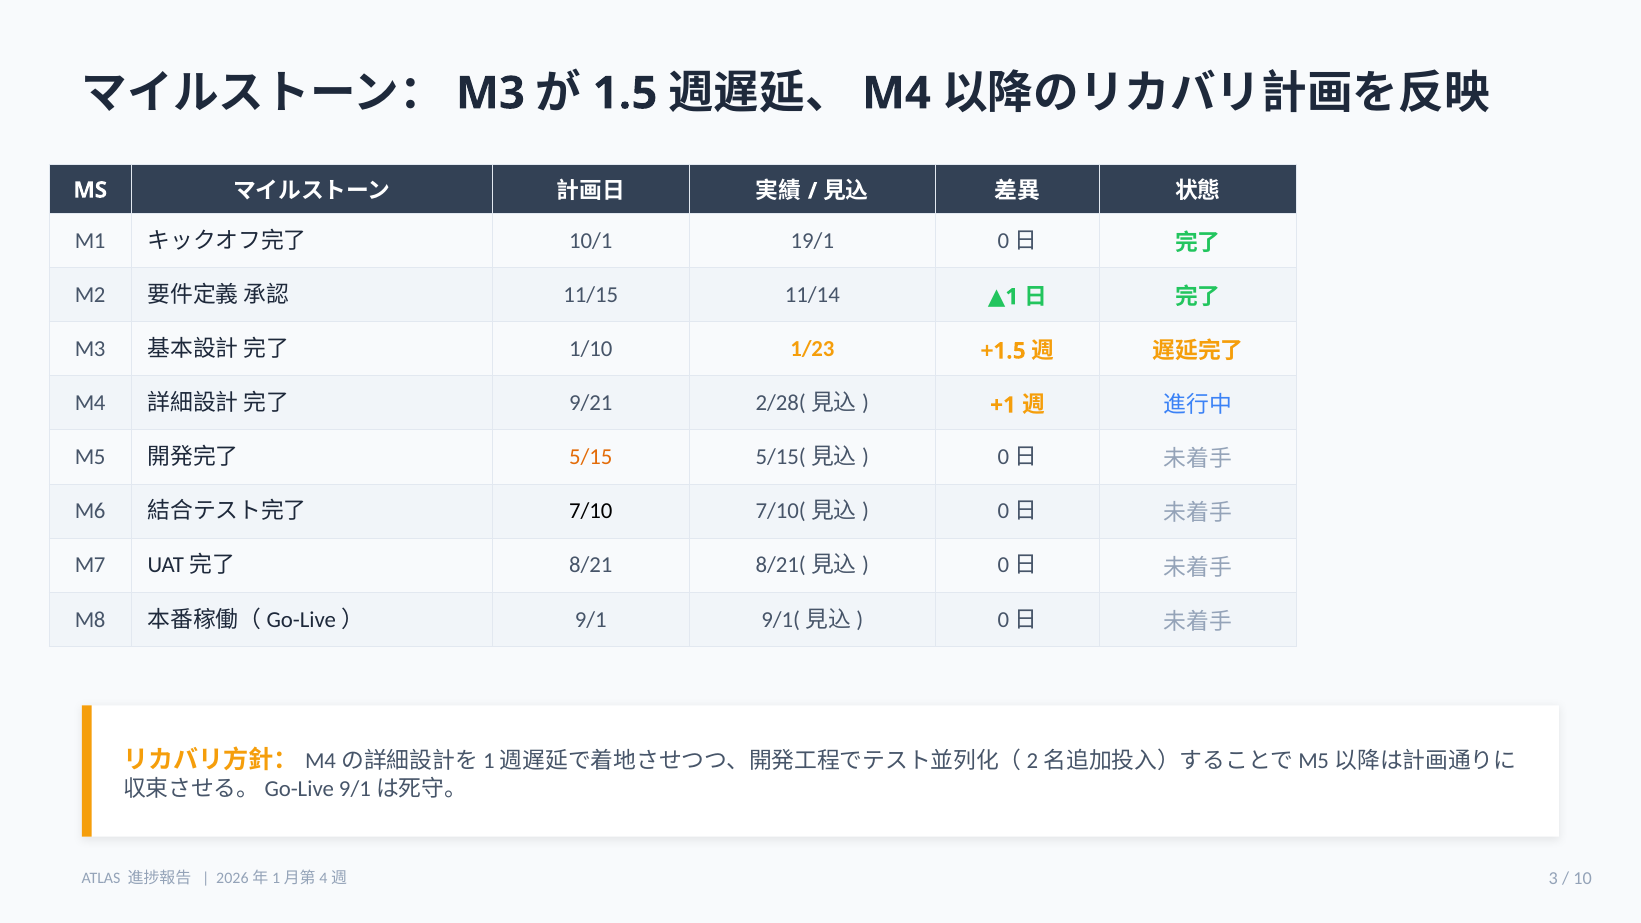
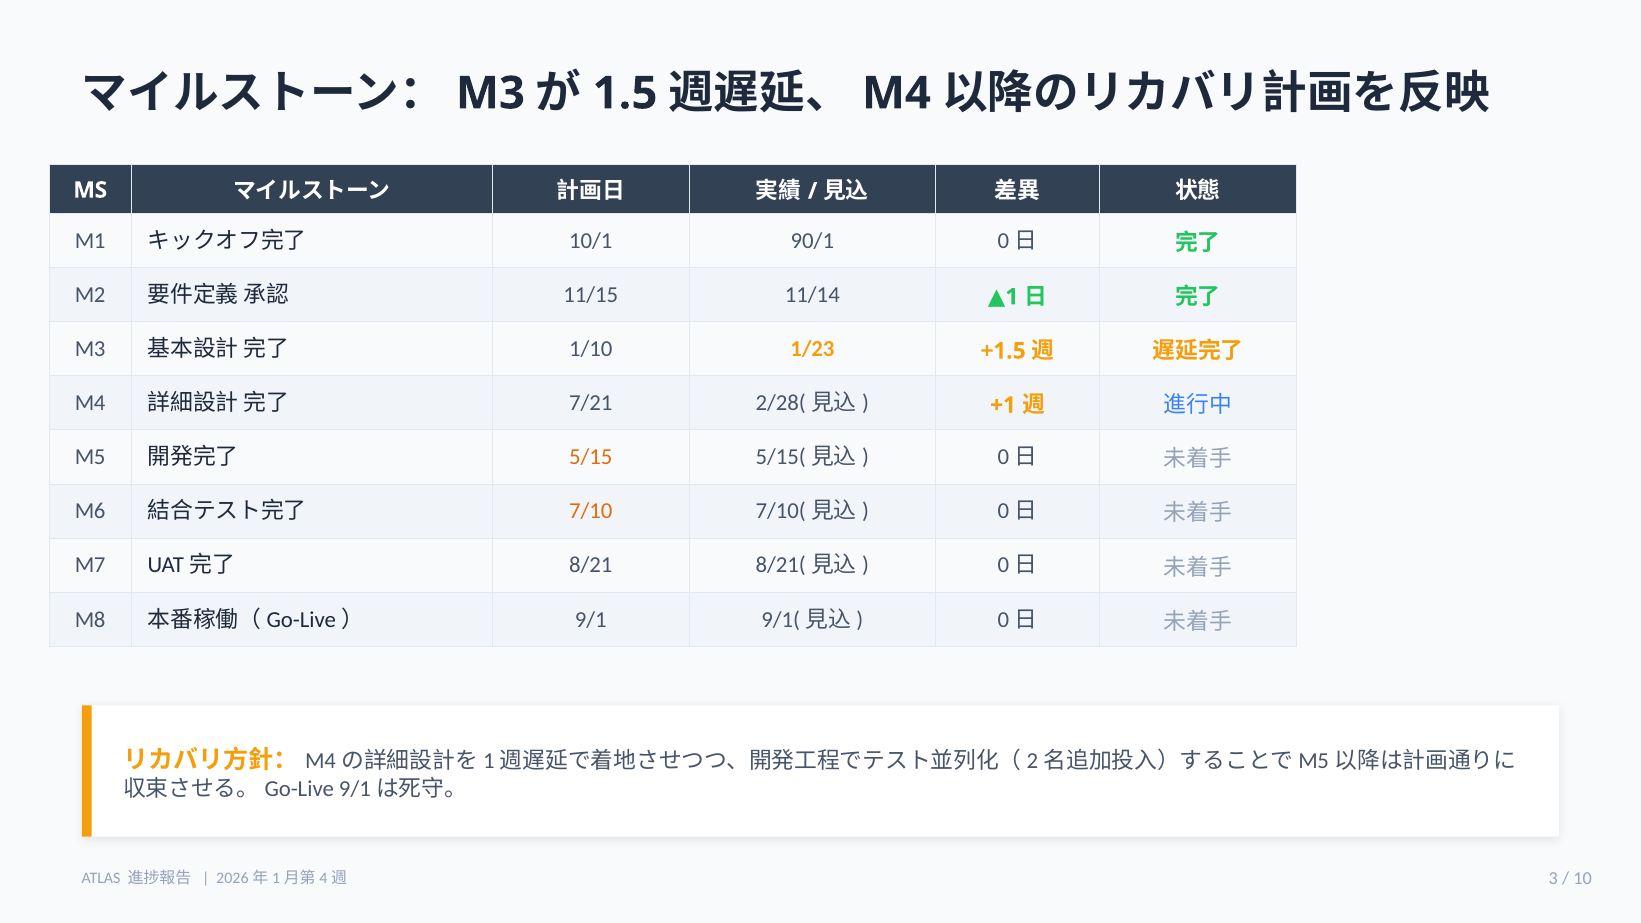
19/1: 19/1 -> 90/1 (812, 241)
9/21: 9/21 -> 7/21 (591, 403)
7/10 colour: black -> orange (591, 511)
